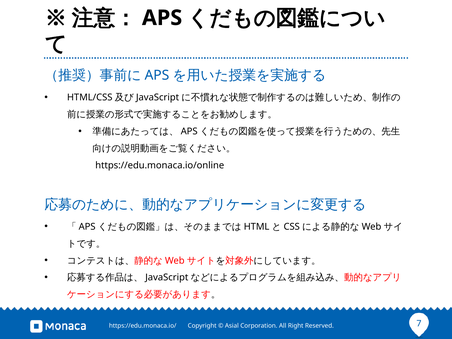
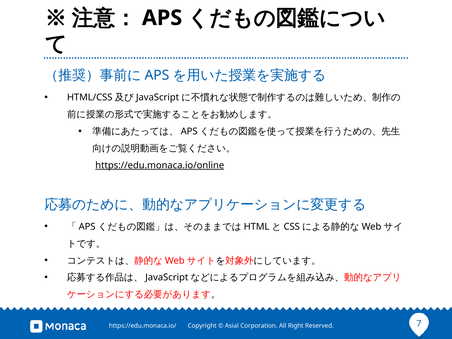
https://edu.monaca.io/online underline: none -> present (160, 165)
